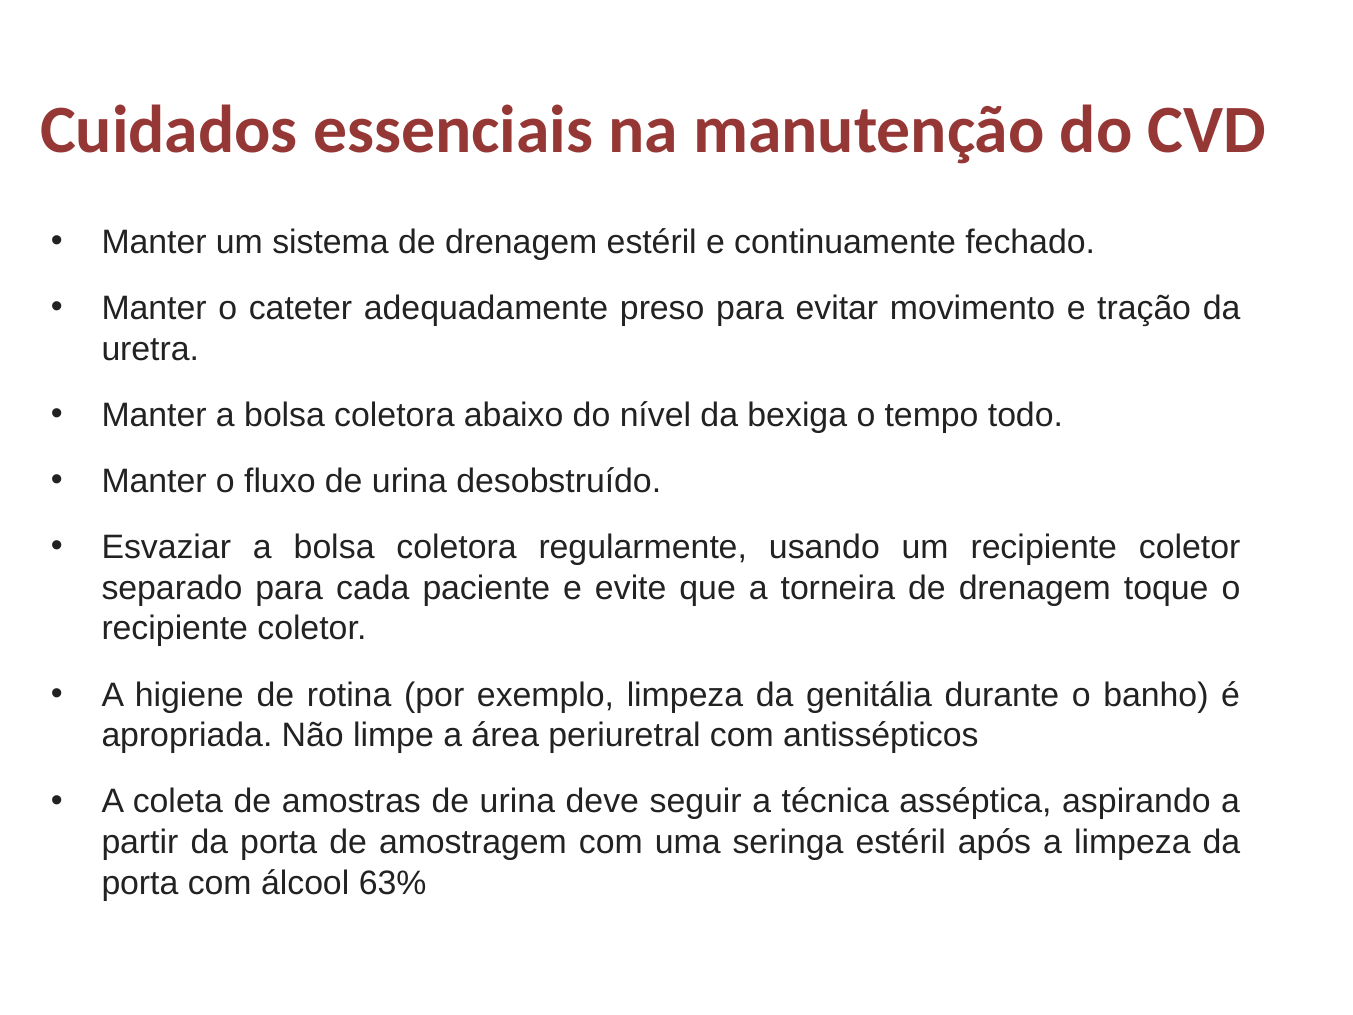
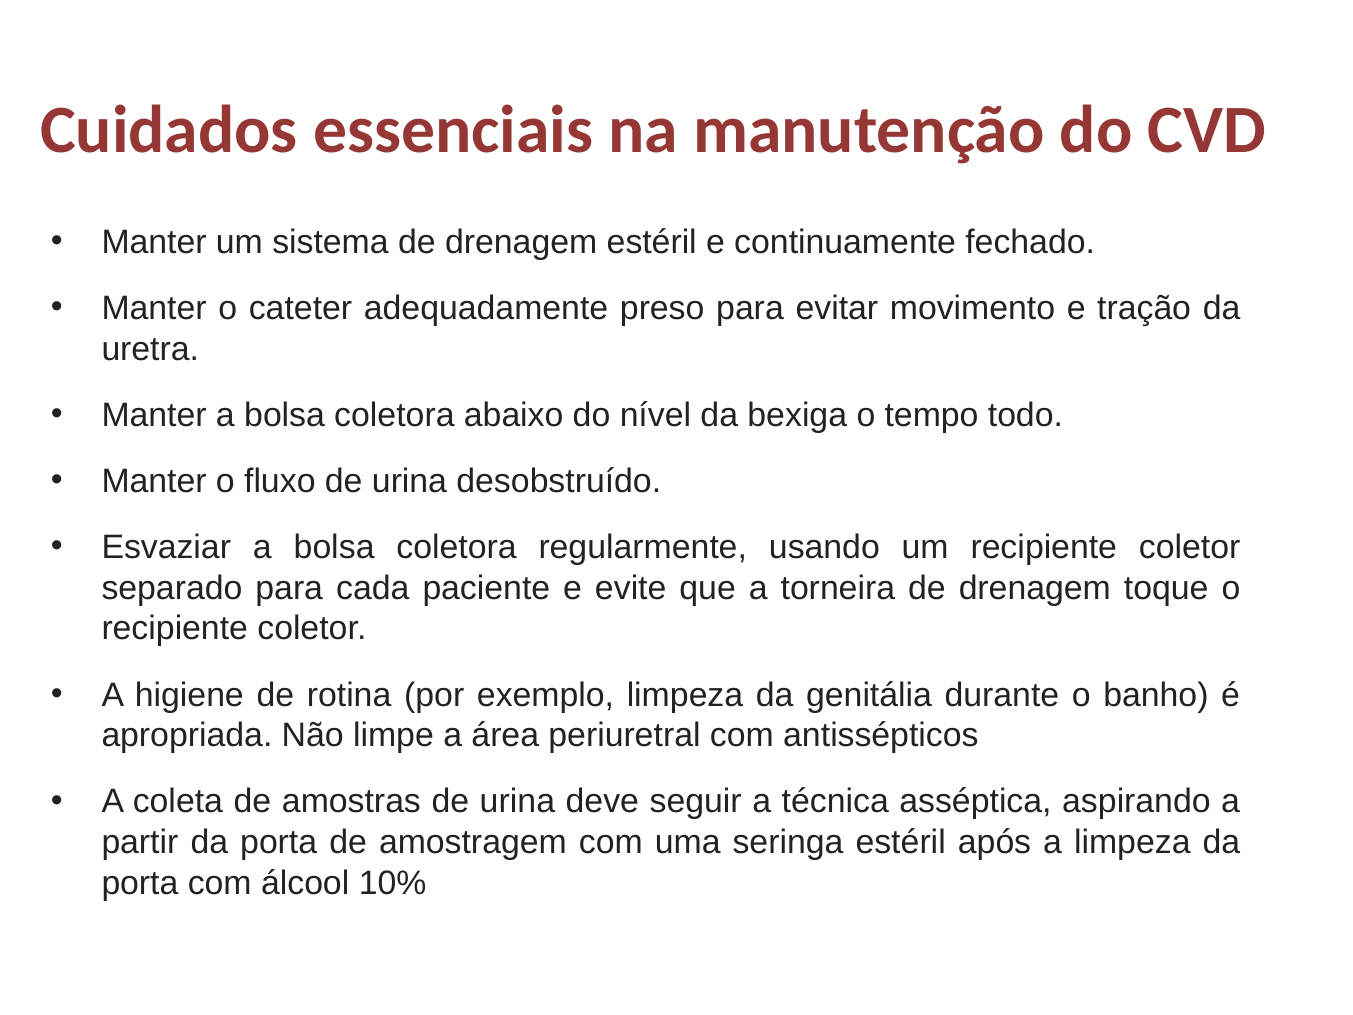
63%: 63% -> 10% (393, 883)
